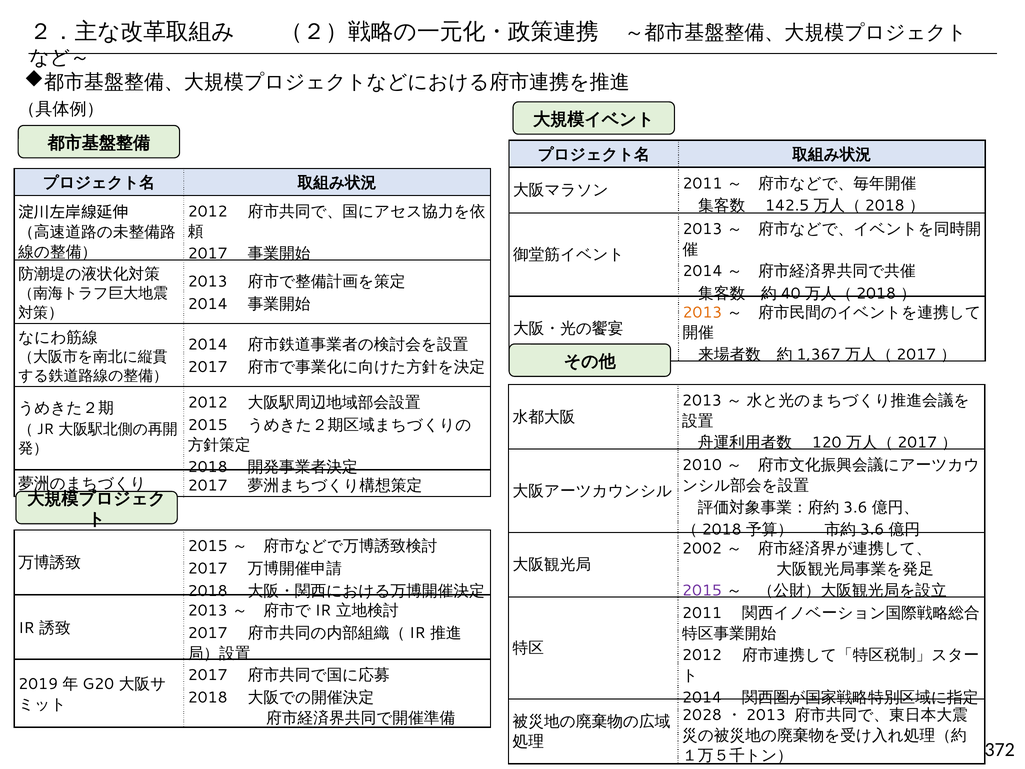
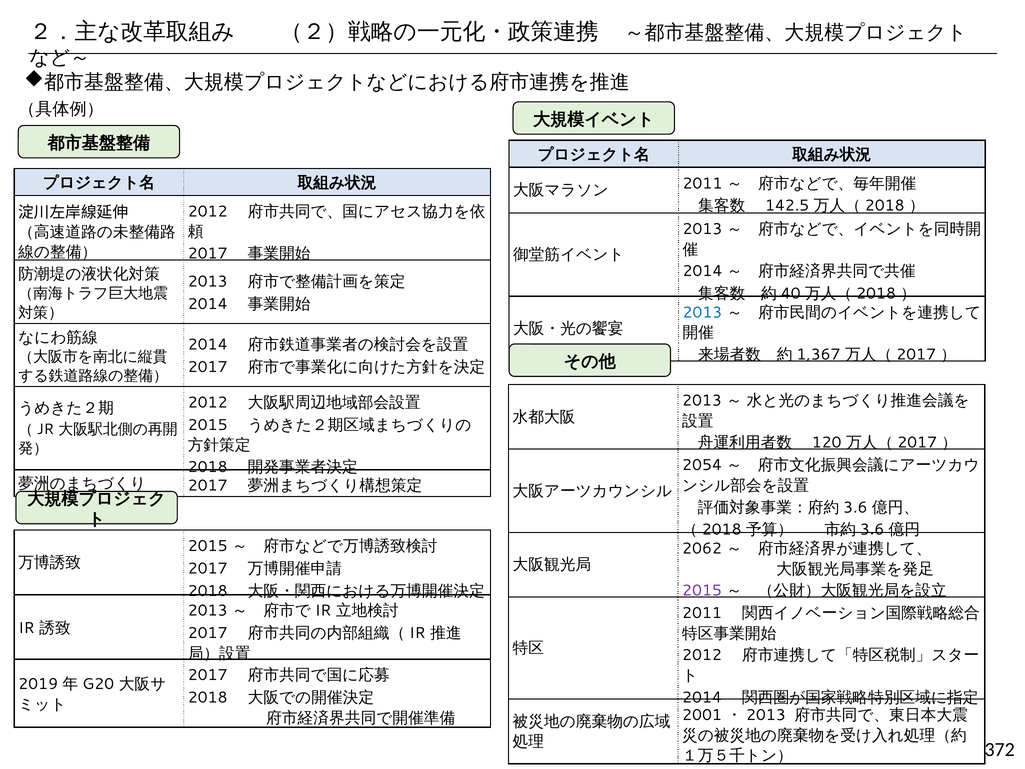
2013 colour: orange -> blue (702, 312)
2010: 2010 -> 2054 (702, 465)
2002: 2002 -> 2062 (702, 548)
2028: 2028 -> 2001 (702, 715)
